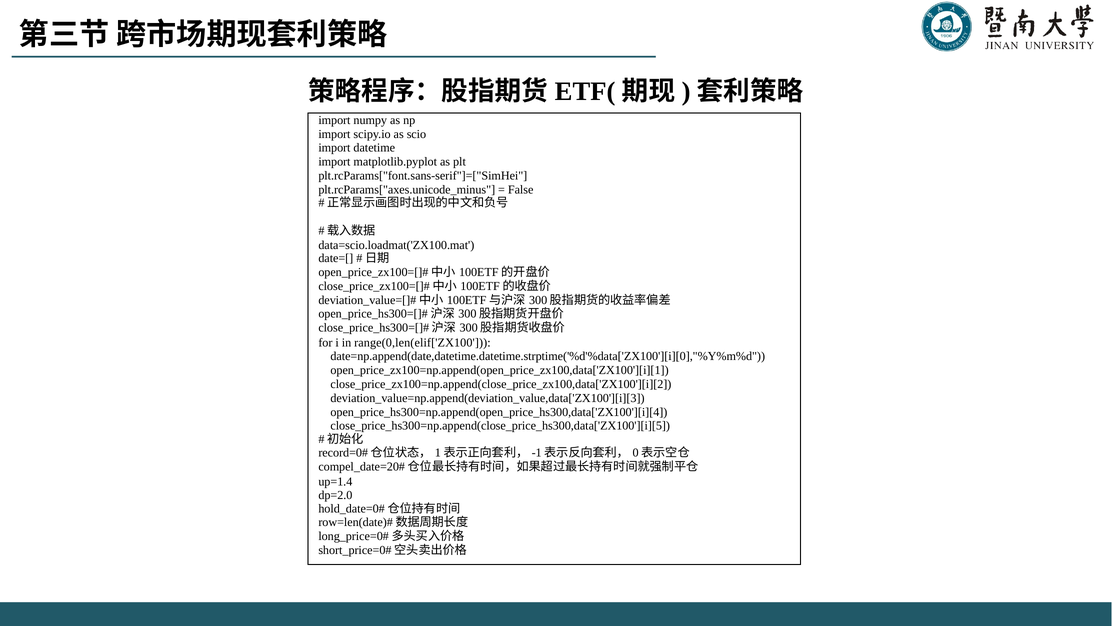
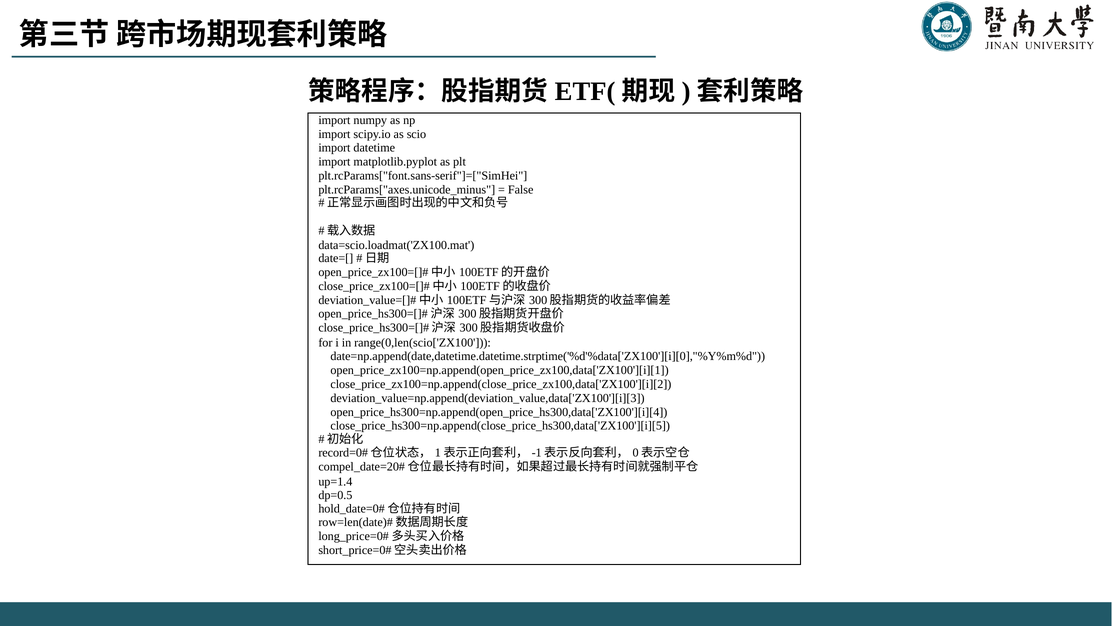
range(0,len(elif['ZX100: range(0,len(elif['ZX100 -> range(0,len(scio['ZX100 (423, 342)
dp=2.0: dp=2.0 -> dp=0.5 (335, 495)
